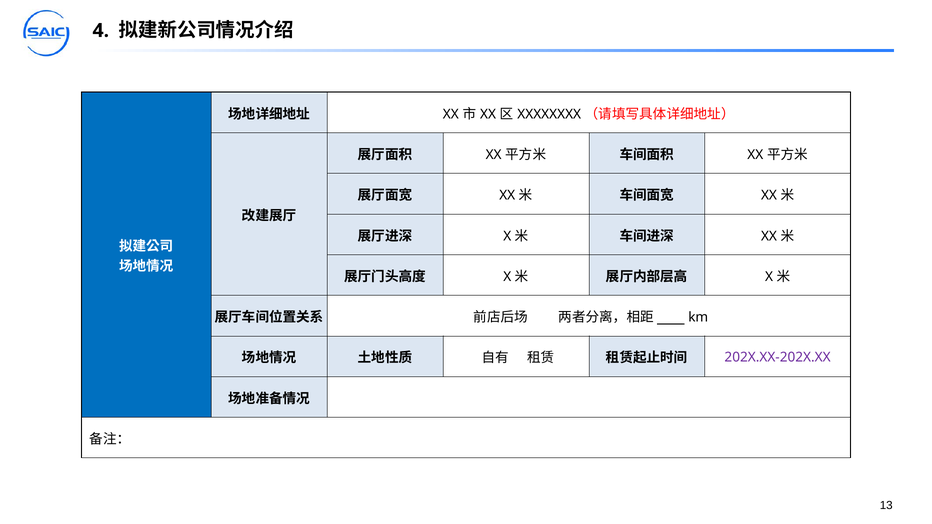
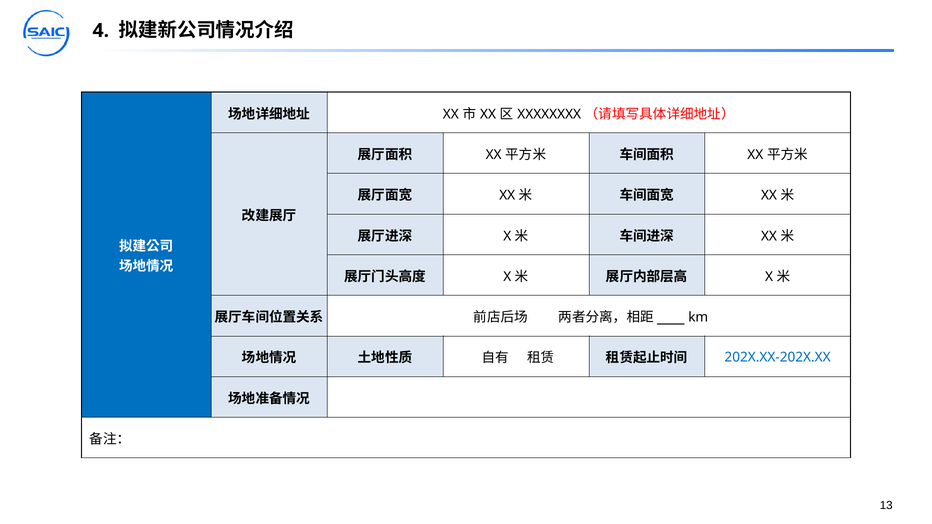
202X.XX-202X.XX colour: purple -> blue (778, 358)
